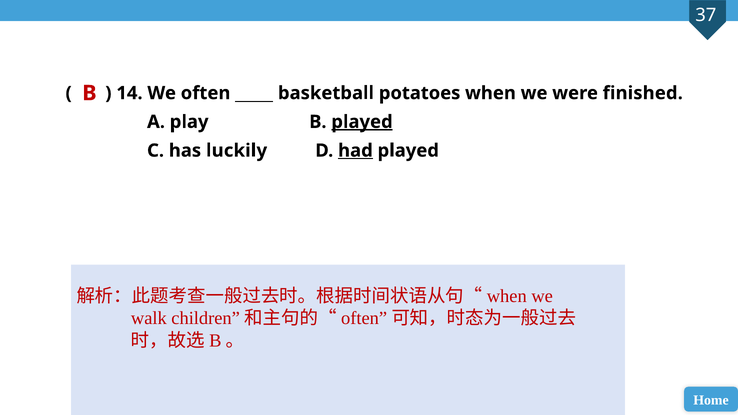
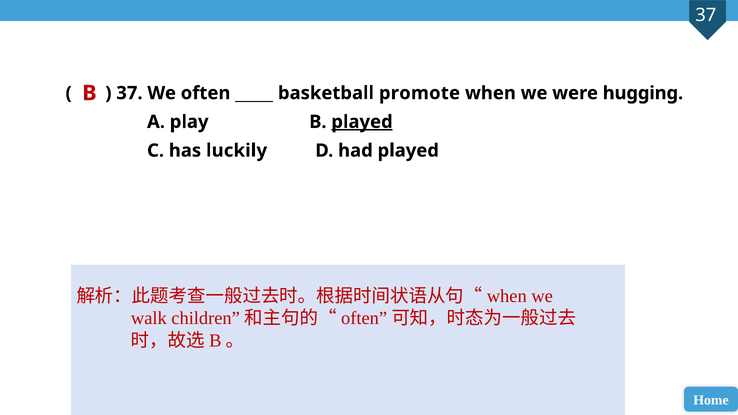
14: 14 -> 37 (129, 93)
potatoes: potatoes -> promote (419, 93)
finished: finished -> hugging (643, 93)
had underline: present -> none (355, 151)
